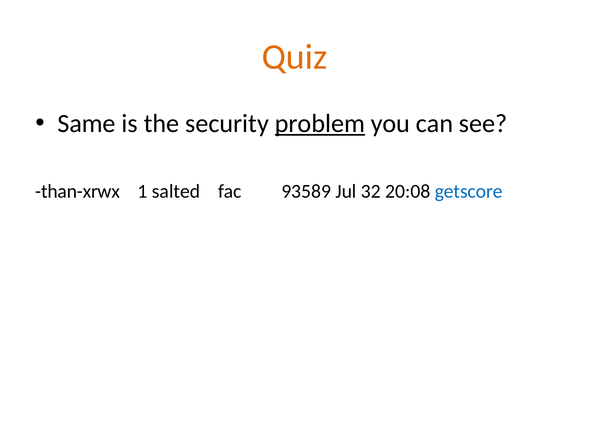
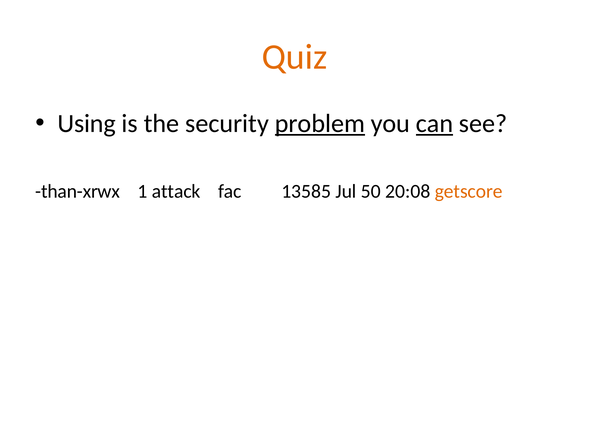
Same: Same -> Using (87, 124)
can underline: none -> present (434, 124)
salted: salted -> attack (176, 191)
93589: 93589 -> 13585 (306, 191)
32: 32 -> 50 (371, 191)
getscore colour: blue -> orange (469, 191)
